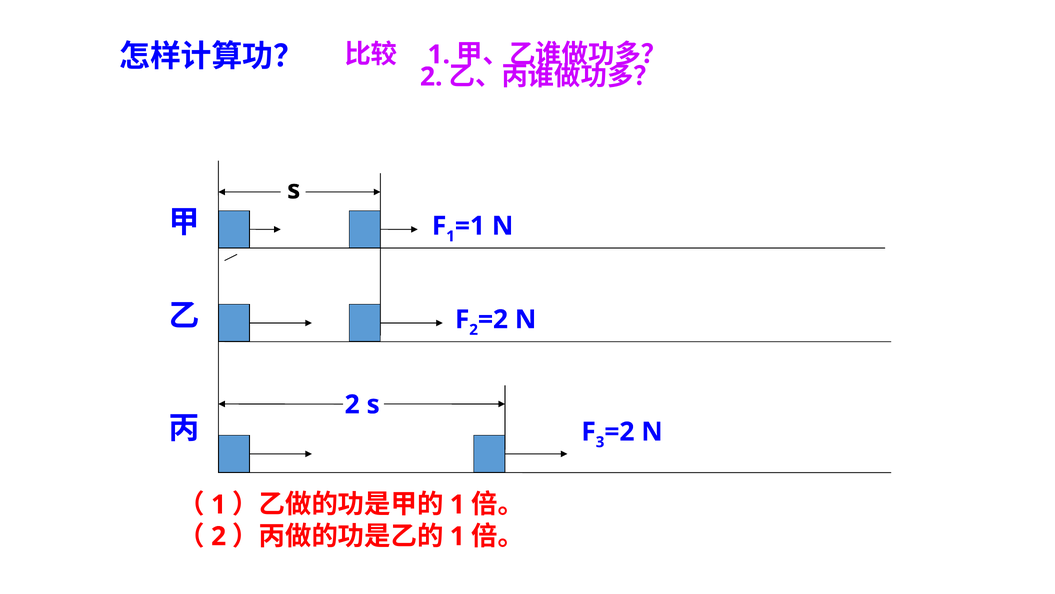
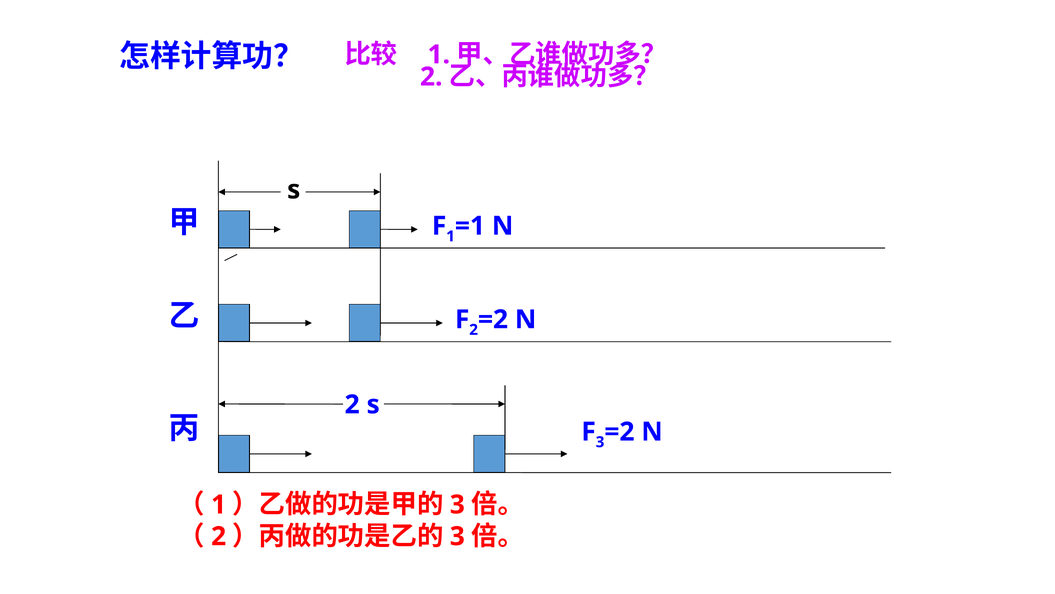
1: 1 -> 3 (457, 504)
1: 1 -> 3 (457, 536)
